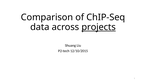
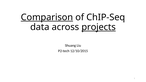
Comparison underline: none -> present (47, 17)
